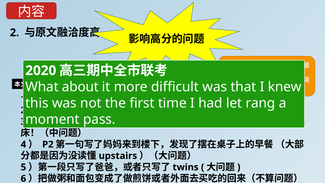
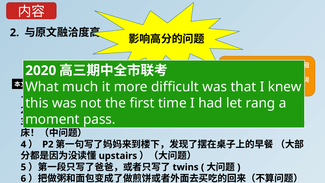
about: about -> much (80, 87)
